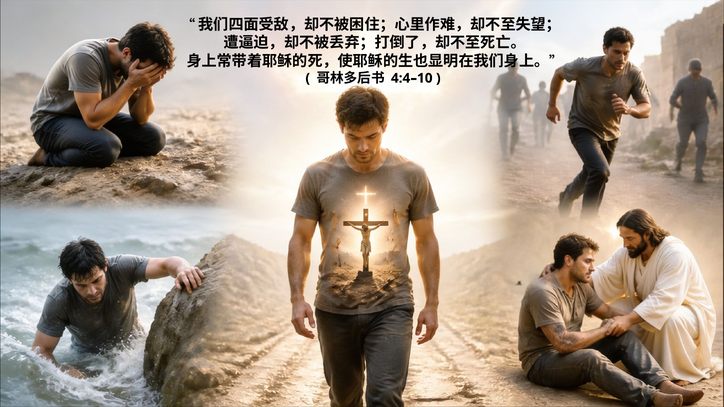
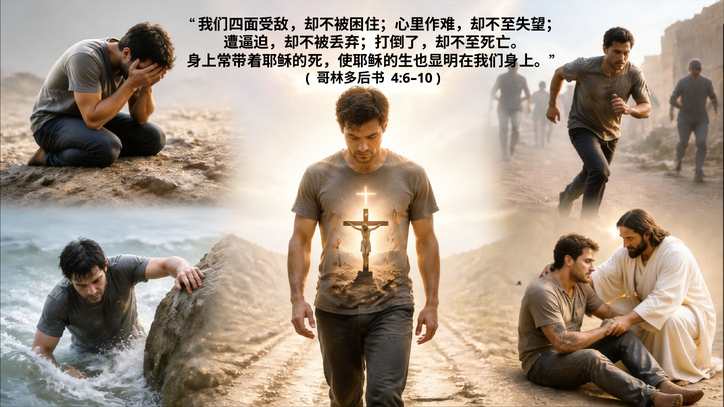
4:4–10: 4:4–10 -> 4:6–10 (412, 78)
